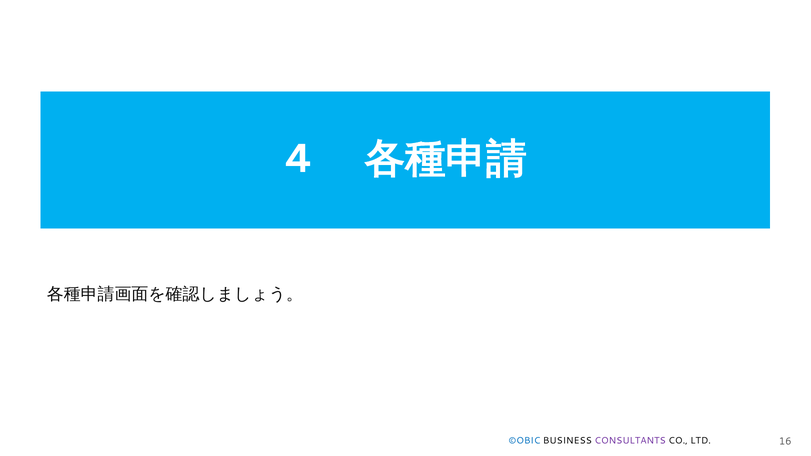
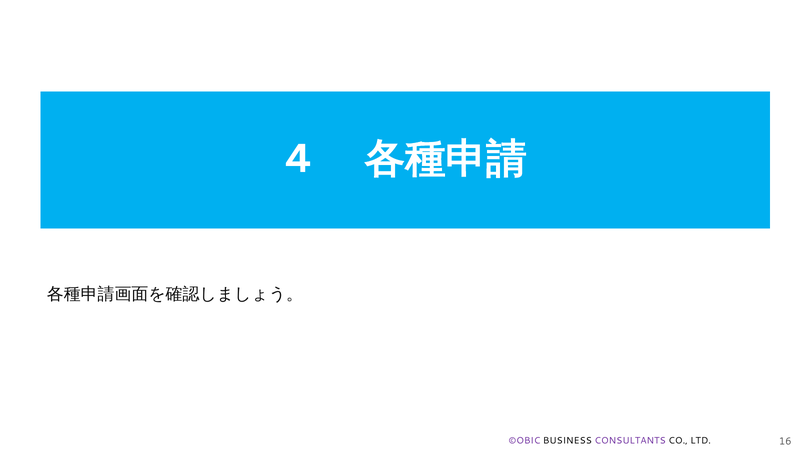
©OBIC colour: blue -> purple (524, 441)
